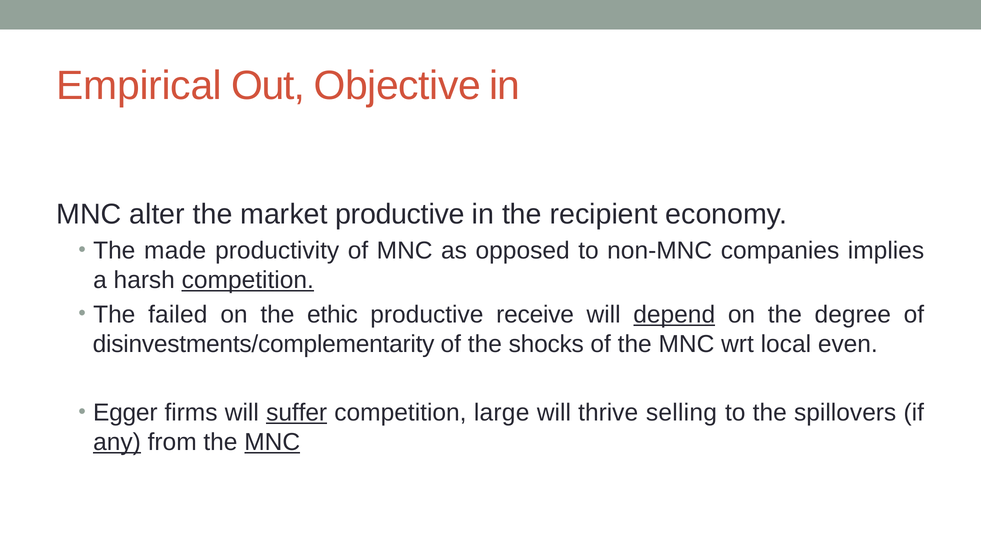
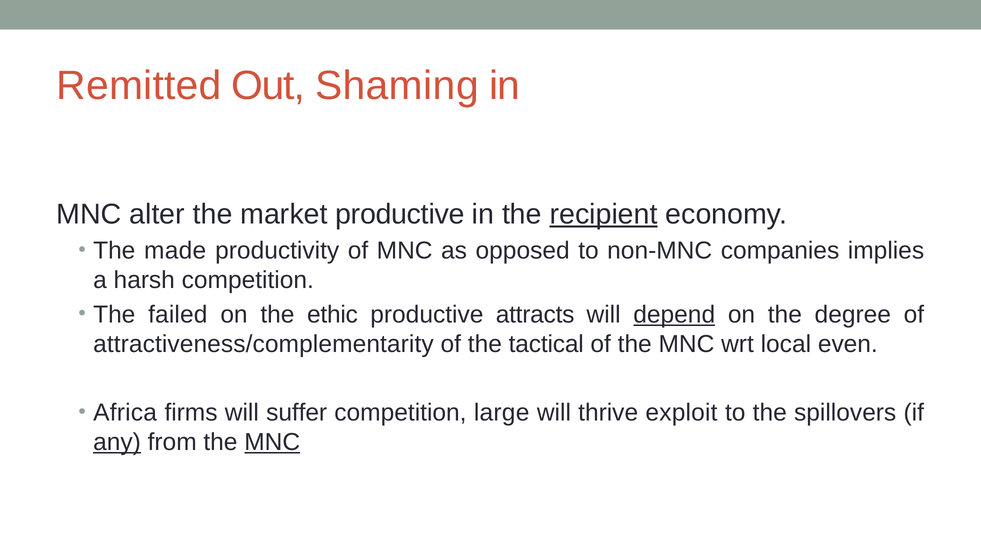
Empirical: Empirical -> Remitted (139, 86)
Objective: Objective -> Shaming (397, 86)
recipient underline: none -> present (604, 214)
competition underline: present -> none (248, 280)
receive: receive -> attracts (535, 314)
disinvestments/complementarity: disinvestments/complementarity -> attractiveness/complementarity (263, 344)
shocks: shocks -> tactical (546, 344)
Egger: Egger -> Africa (125, 412)
suffer underline: present -> none (297, 412)
selling: selling -> exploit (681, 412)
